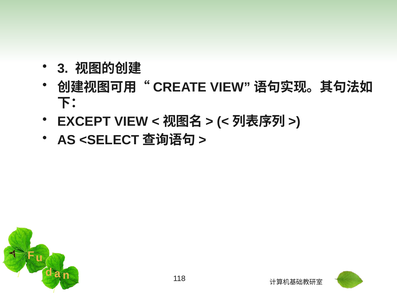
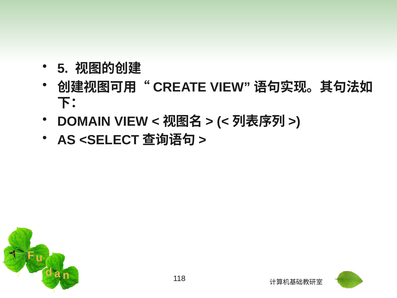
3: 3 -> 5 (63, 69)
EXCEPT: EXCEPT -> DOMAIN (84, 121)
